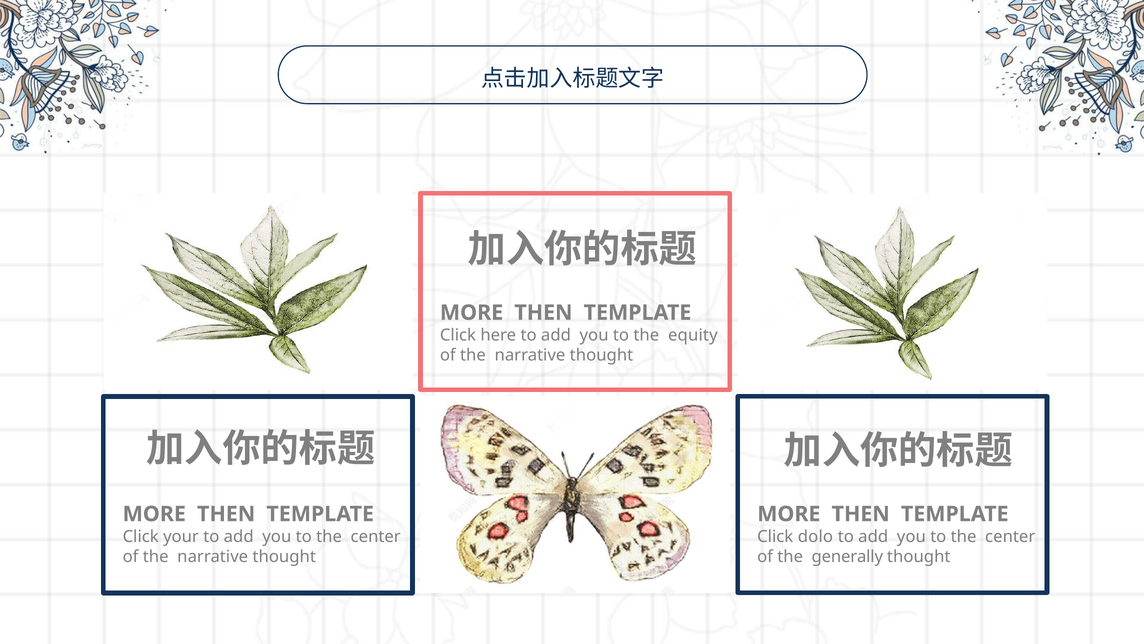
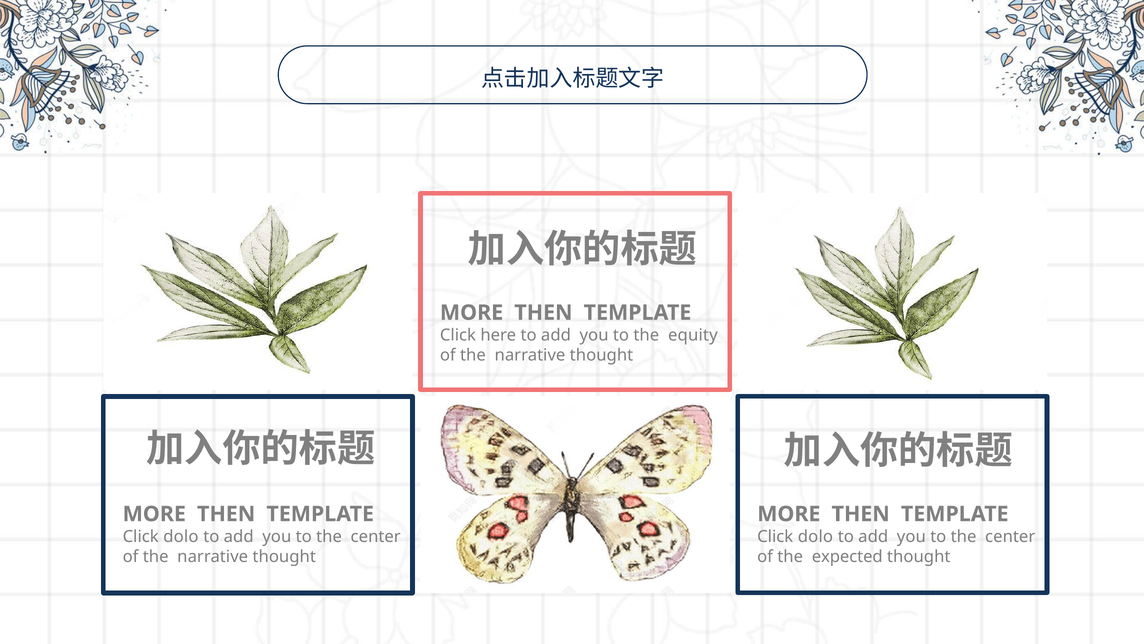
your: your -> dolo (181, 536)
generally: generally -> expected (847, 556)
